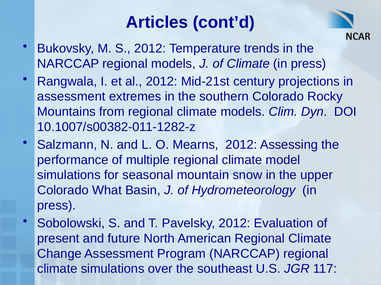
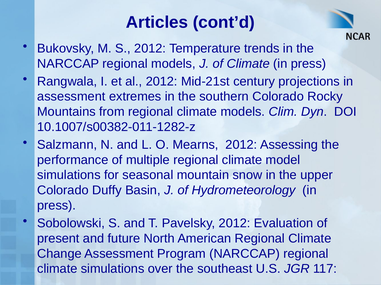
What: What -> Duffy (107, 191)
